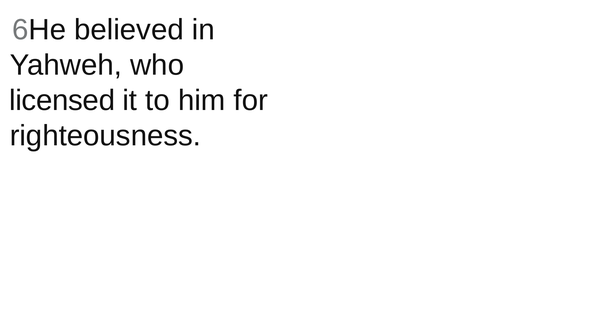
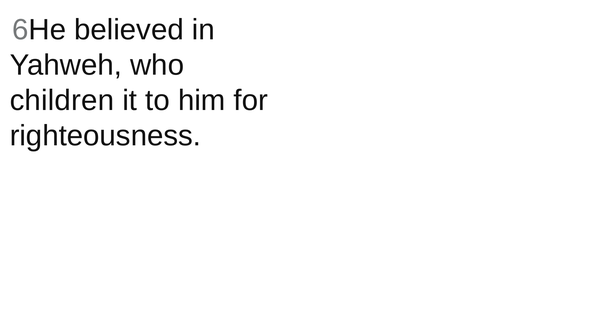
licensed: licensed -> children (62, 101)
